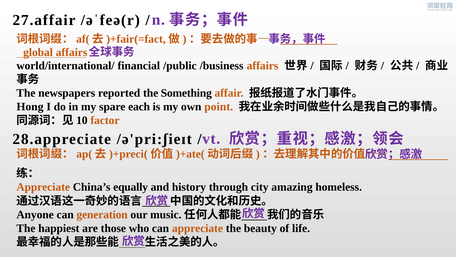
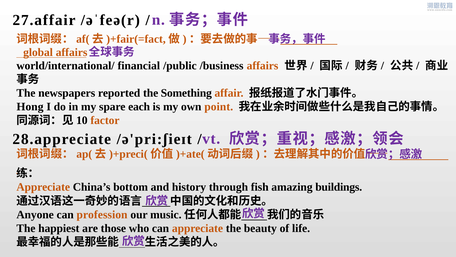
equally: equally -> bottom (131, 187)
city: city -> fish (260, 187)
homeless: homeless -> buildings (339, 187)
generation: generation -> profession (102, 214)
